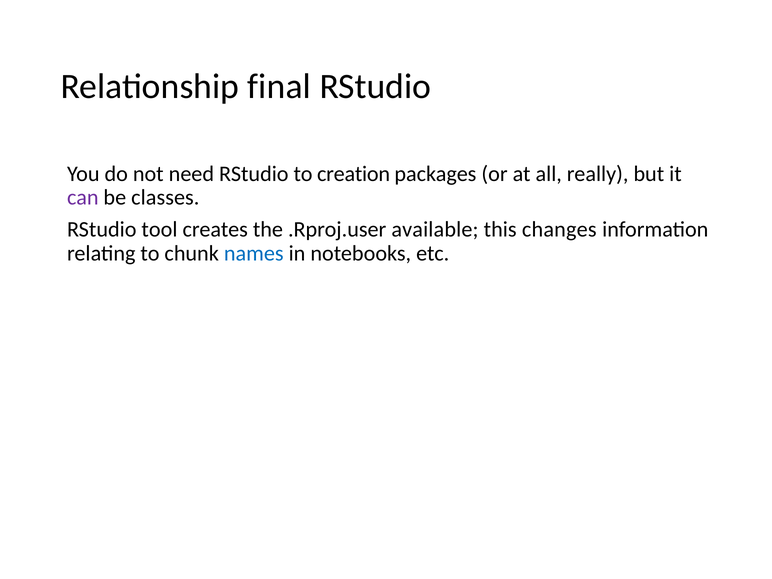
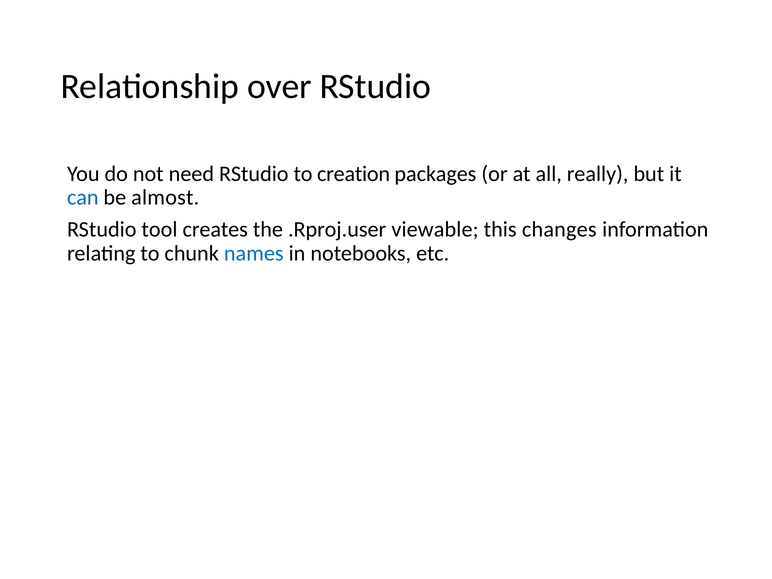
final: final -> over (279, 87)
can colour: purple -> blue (83, 198)
classes: classes -> almost (165, 198)
available: available -> viewable (435, 229)
